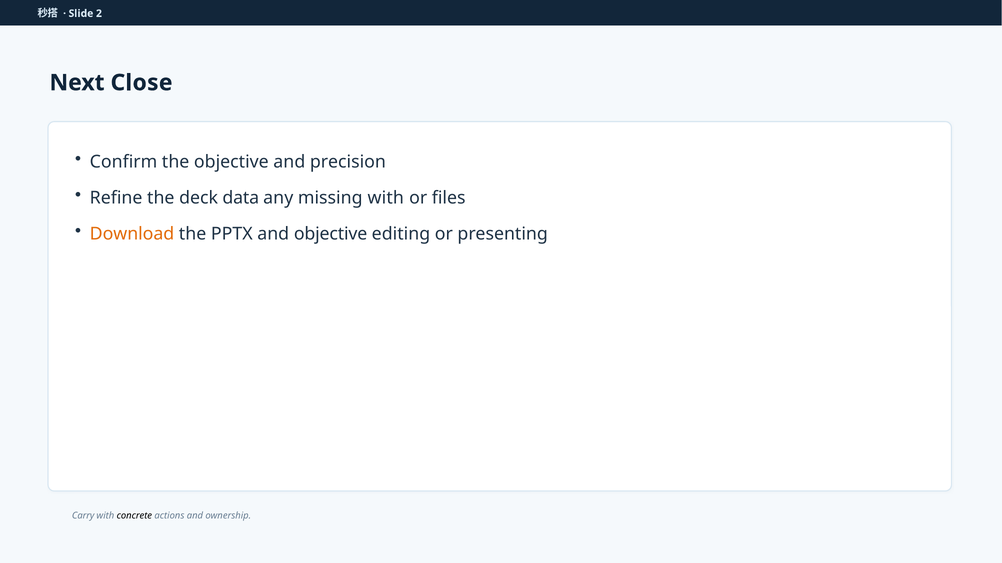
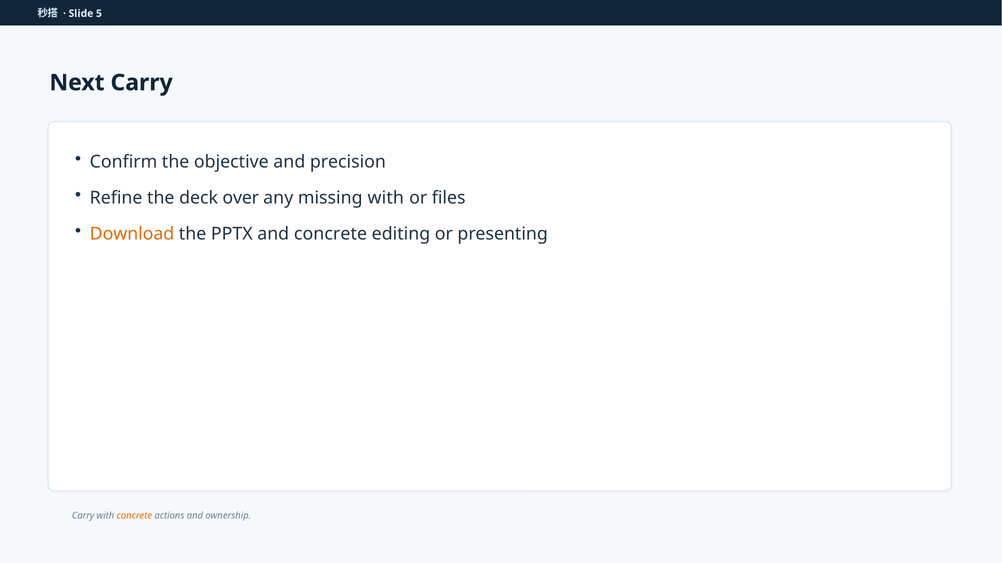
2: 2 -> 5 (99, 13)
Next Close: Close -> Carry (142, 83)
data: data -> over (241, 198)
and objective: objective -> concrete (330, 234)
concrete colour: black -> orange (134, 516)
